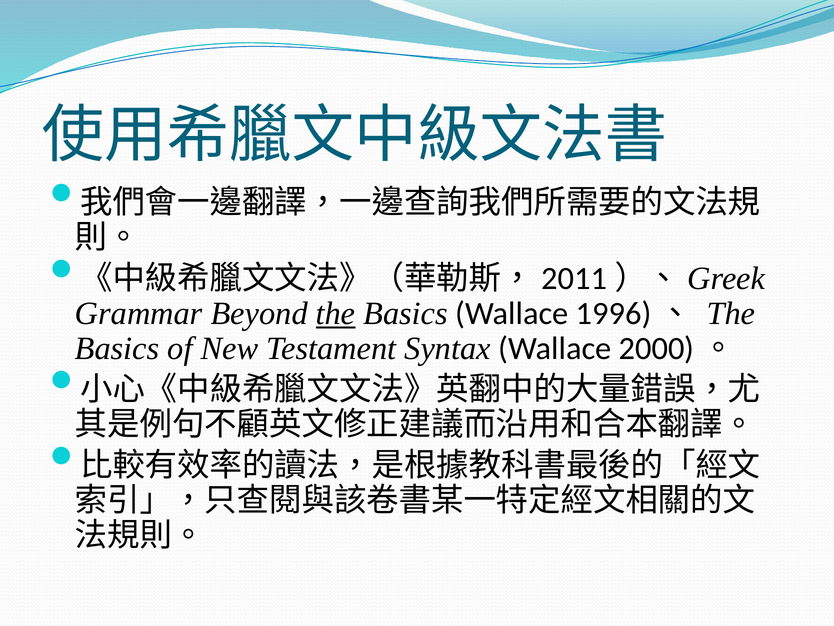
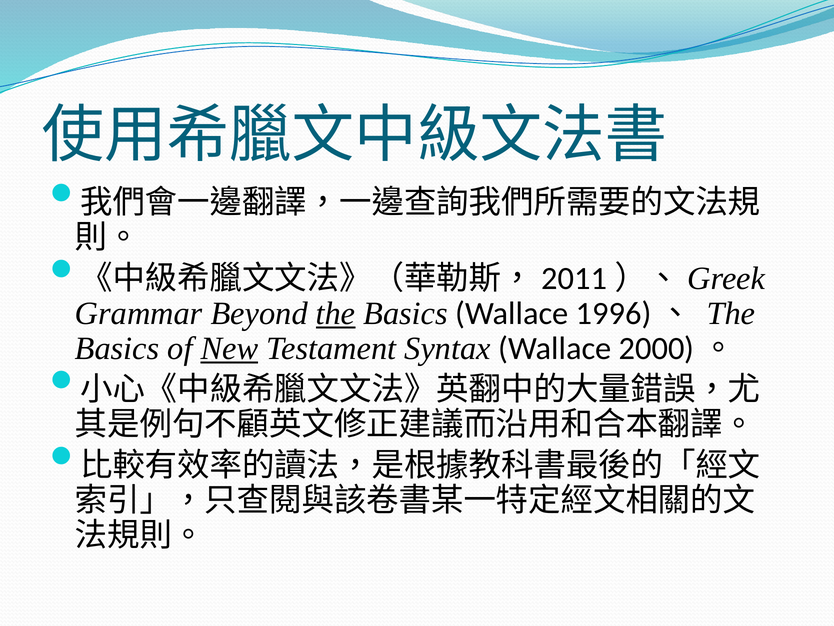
New underline: none -> present (229, 348)
